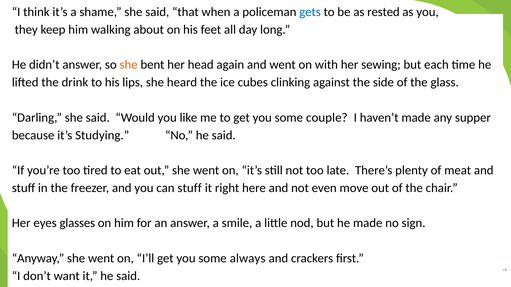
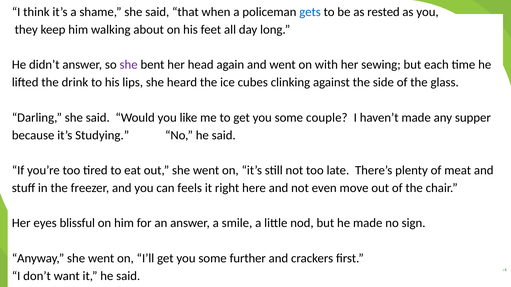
she colour: orange -> purple (129, 65)
can stuff: stuff -> feels (190, 188)
glasses: glasses -> blissful (77, 223)
always: always -> further (248, 259)
